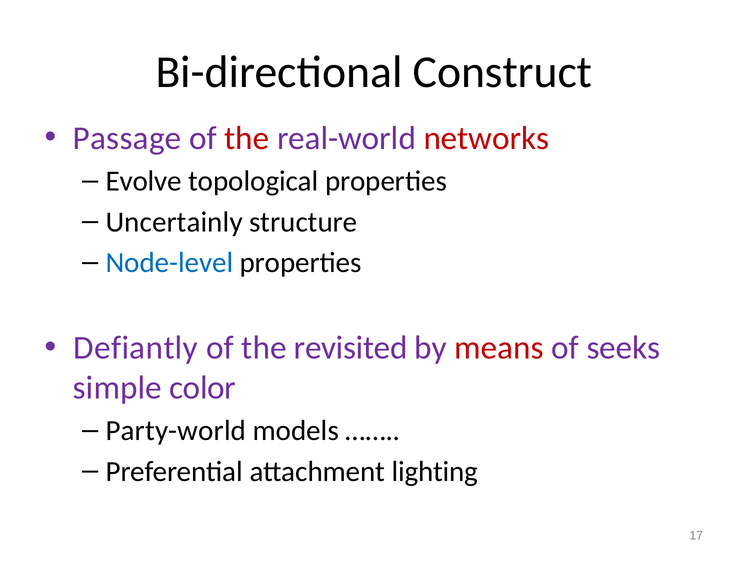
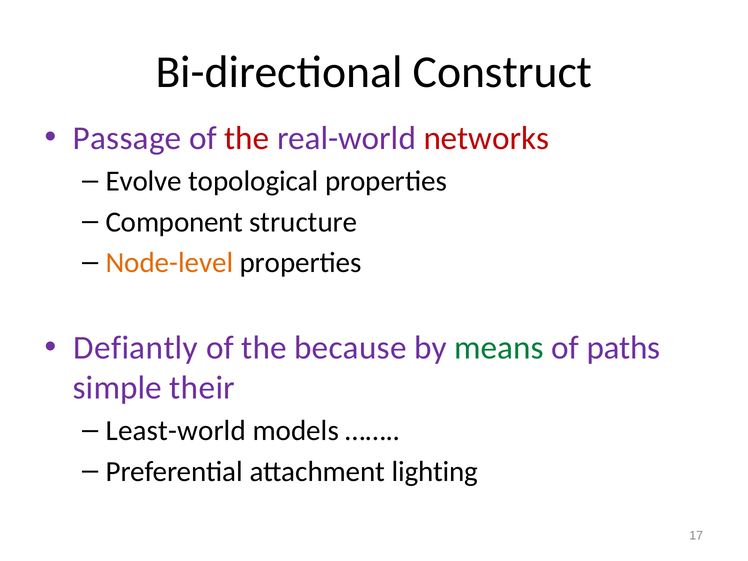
Uncertainly: Uncertainly -> Component (174, 222)
Node-level colour: blue -> orange (169, 263)
revisited: revisited -> because (350, 348)
means colour: red -> green (499, 348)
seeks: seeks -> paths (623, 348)
color: color -> their (202, 388)
Party-world: Party-world -> Least-world (176, 431)
